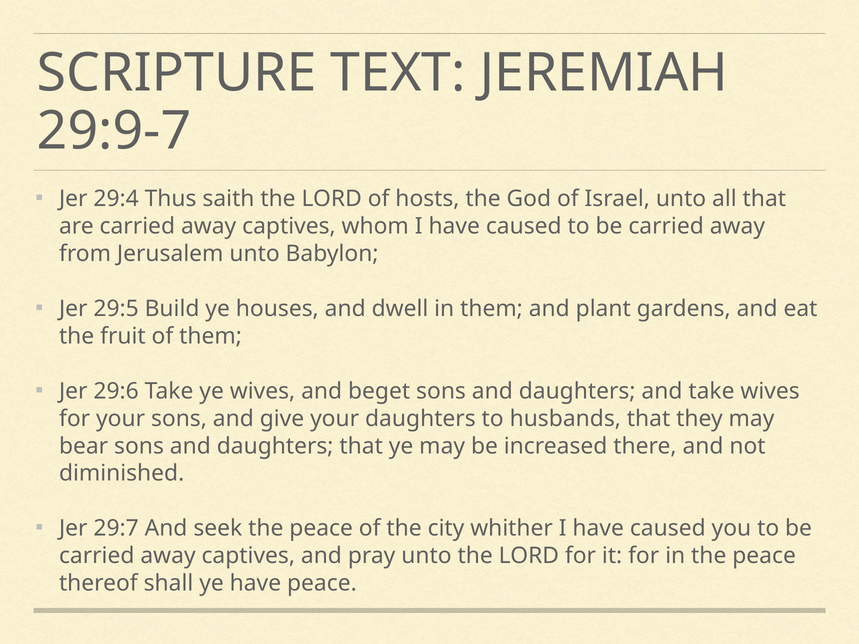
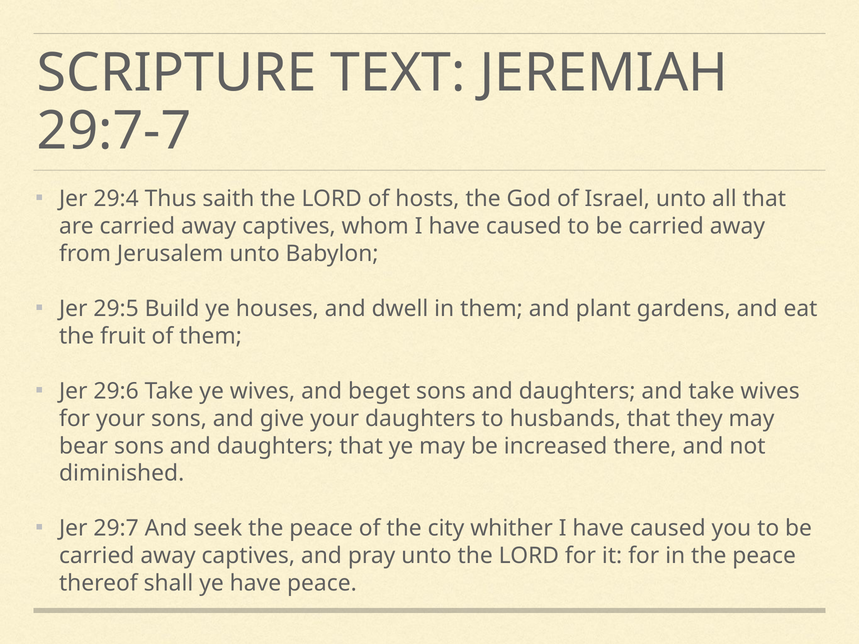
29:9-7: 29:9-7 -> 29:7-7 (114, 131)
